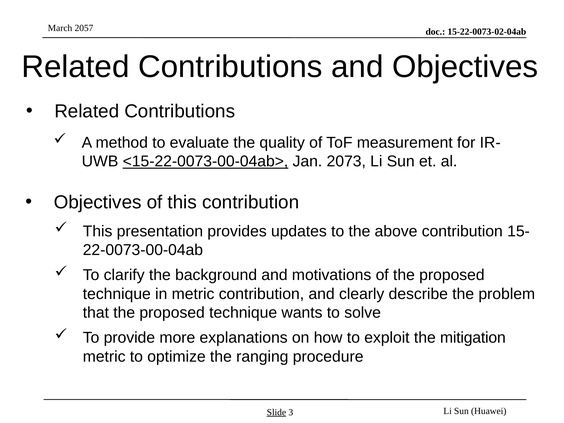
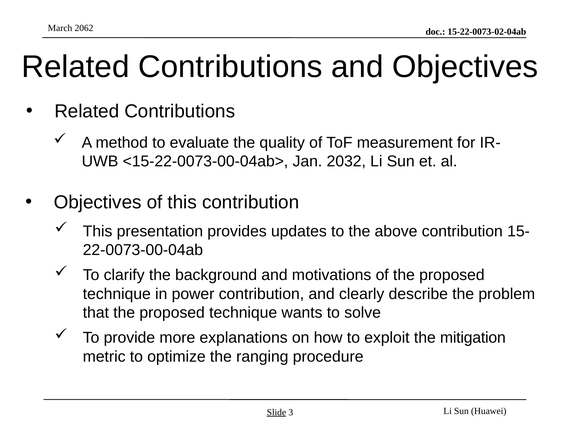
2057: 2057 -> 2062 (84, 28)
<15-22-0073-00-04ab> underline: present -> none (205, 161)
2073: 2073 -> 2032 (346, 161)
in metric: metric -> power (193, 294)
